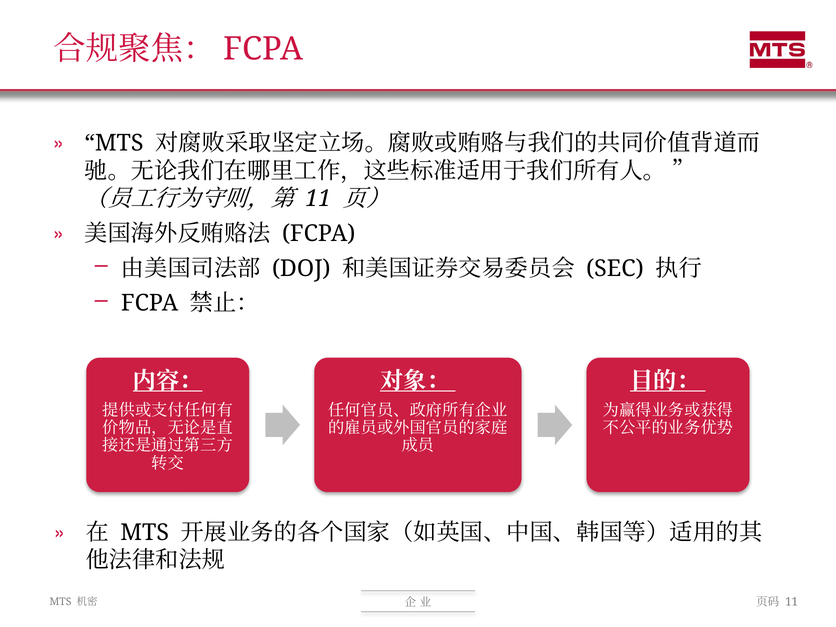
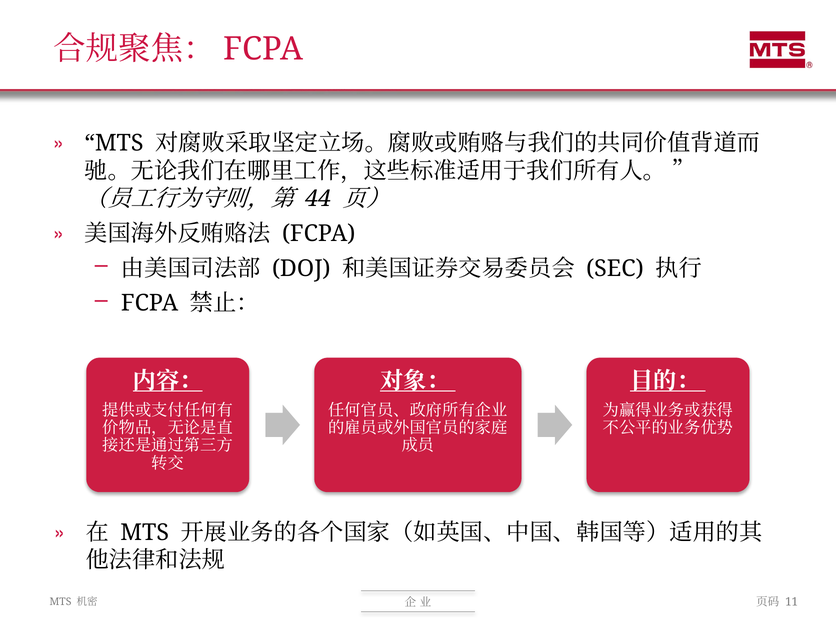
11: 11 -> 44 (318, 199)
